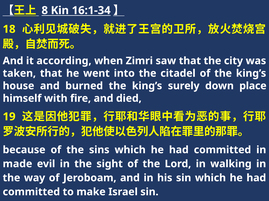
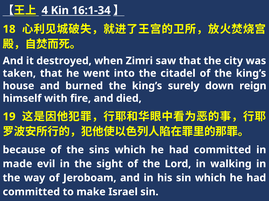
8: 8 -> 4 (45, 10)
according: according -> destroyed (64, 61)
place: place -> reign (253, 86)
